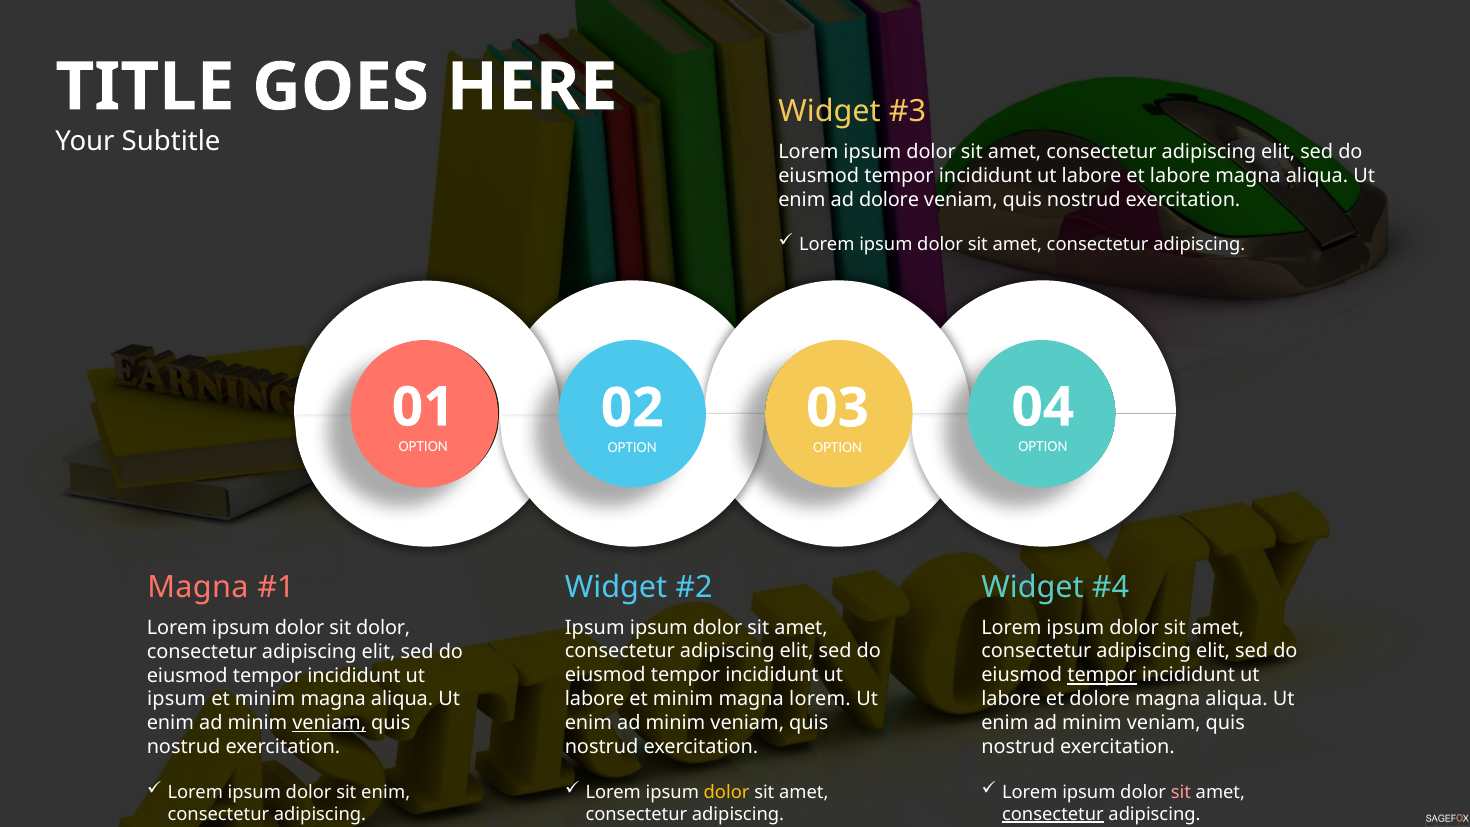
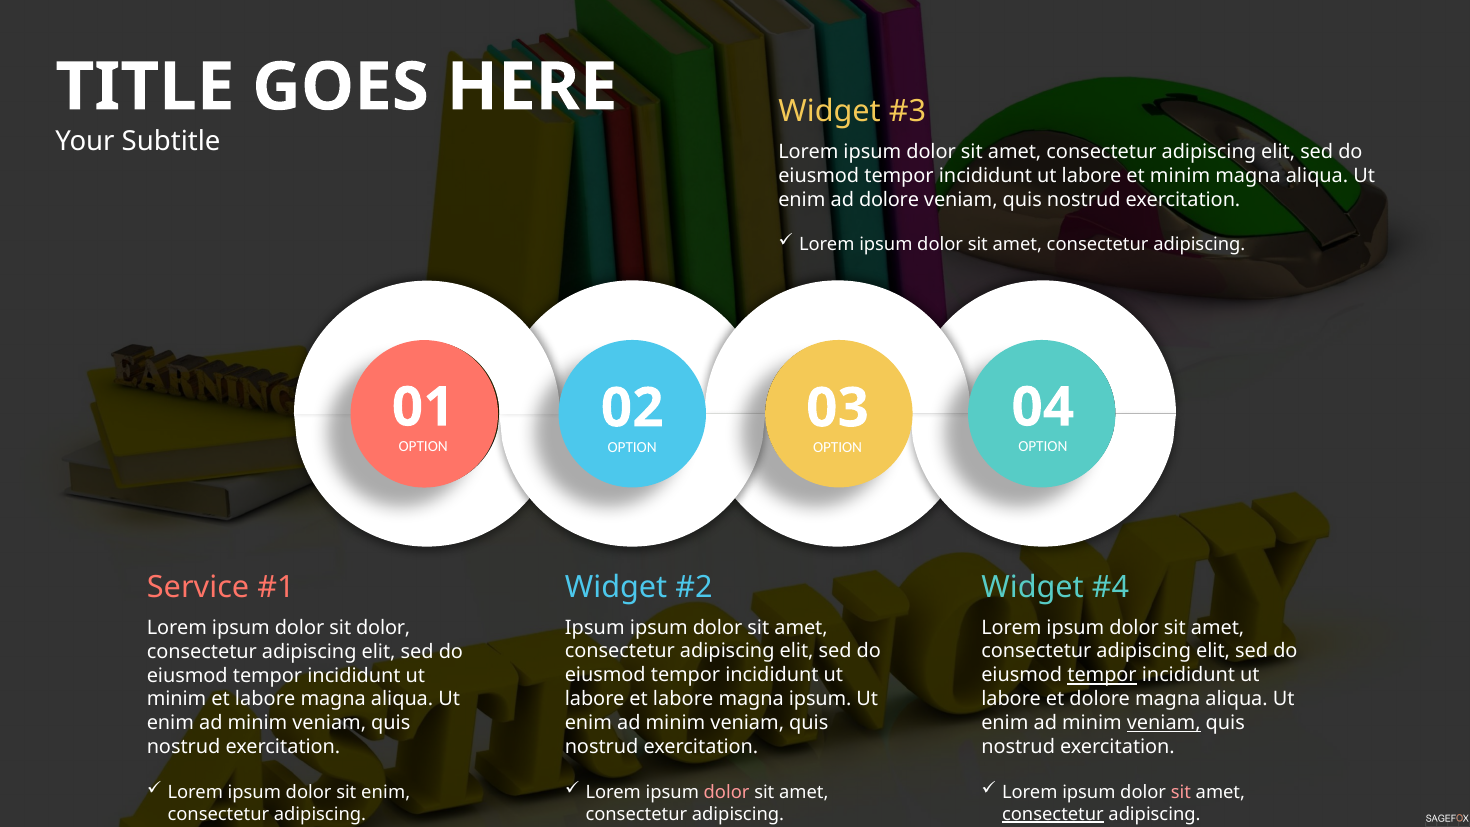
et labore: labore -> minim (1180, 176)
Magna: Magna -> Service (198, 587)
labore et minim: minim -> labore (683, 699)
magna lorem: lorem -> ipsum (820, 699)
ipsum: ipsum -> minim (177, 699)
minim: minim -> labore (265, 699)
veniam underline: none -> present (1164, 723)
veniam underline: present -> none (329, 723)
dolor colour: yellow -> pink (727, 792)
